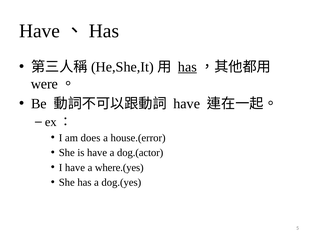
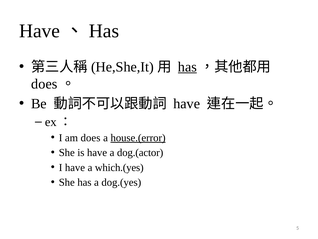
were: were -> does (44, 84)
house.(error underline: none -> present (138, 138)
where.(yes: where.(yes -> which.(yes (119, 167)
